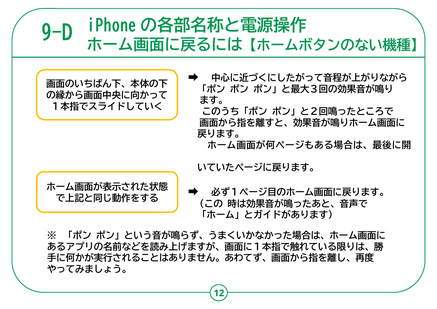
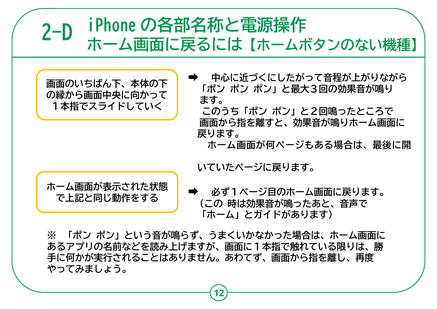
9-D: 9-D -> 2-D (57, 33)
